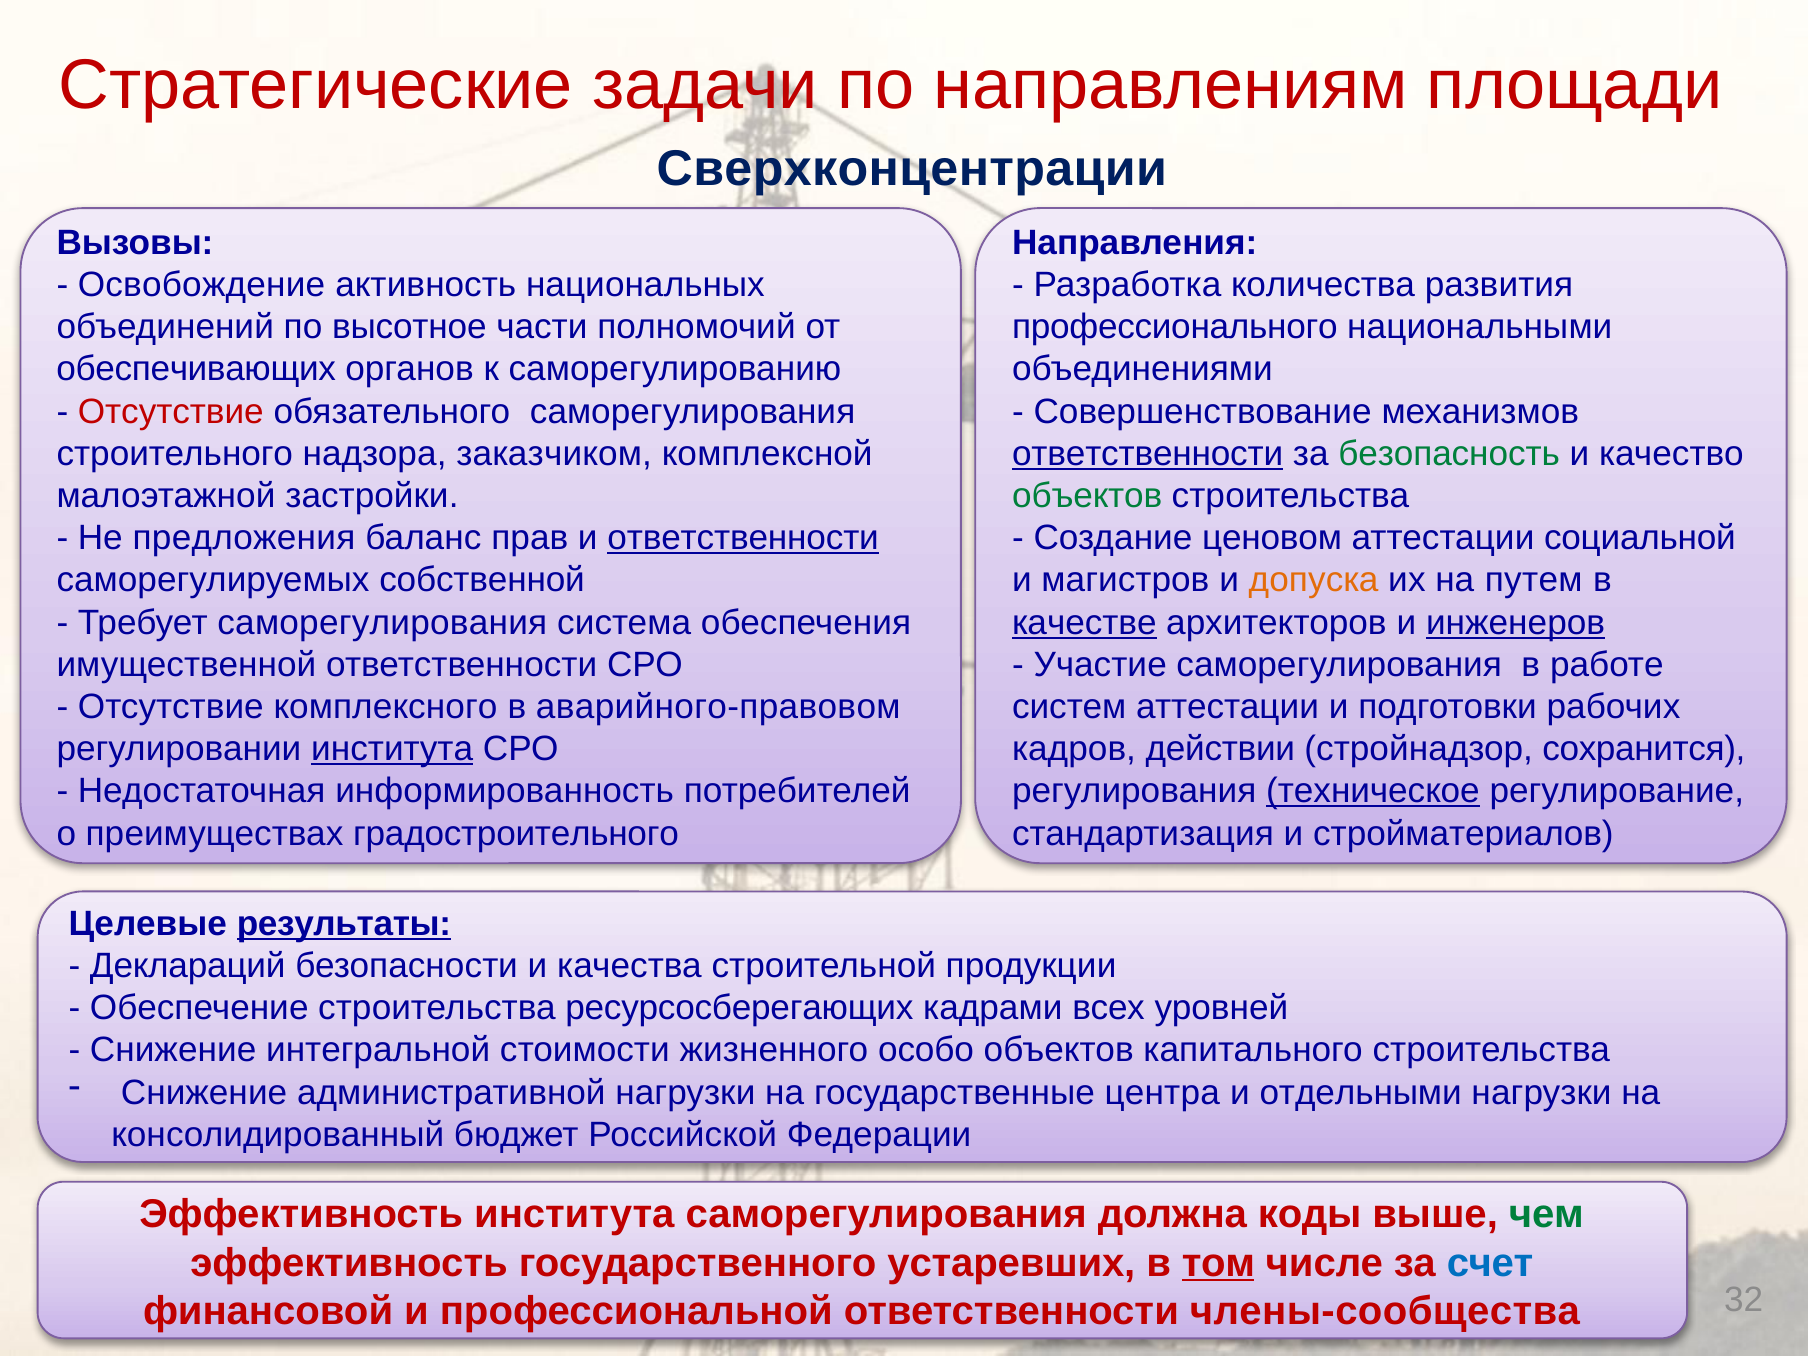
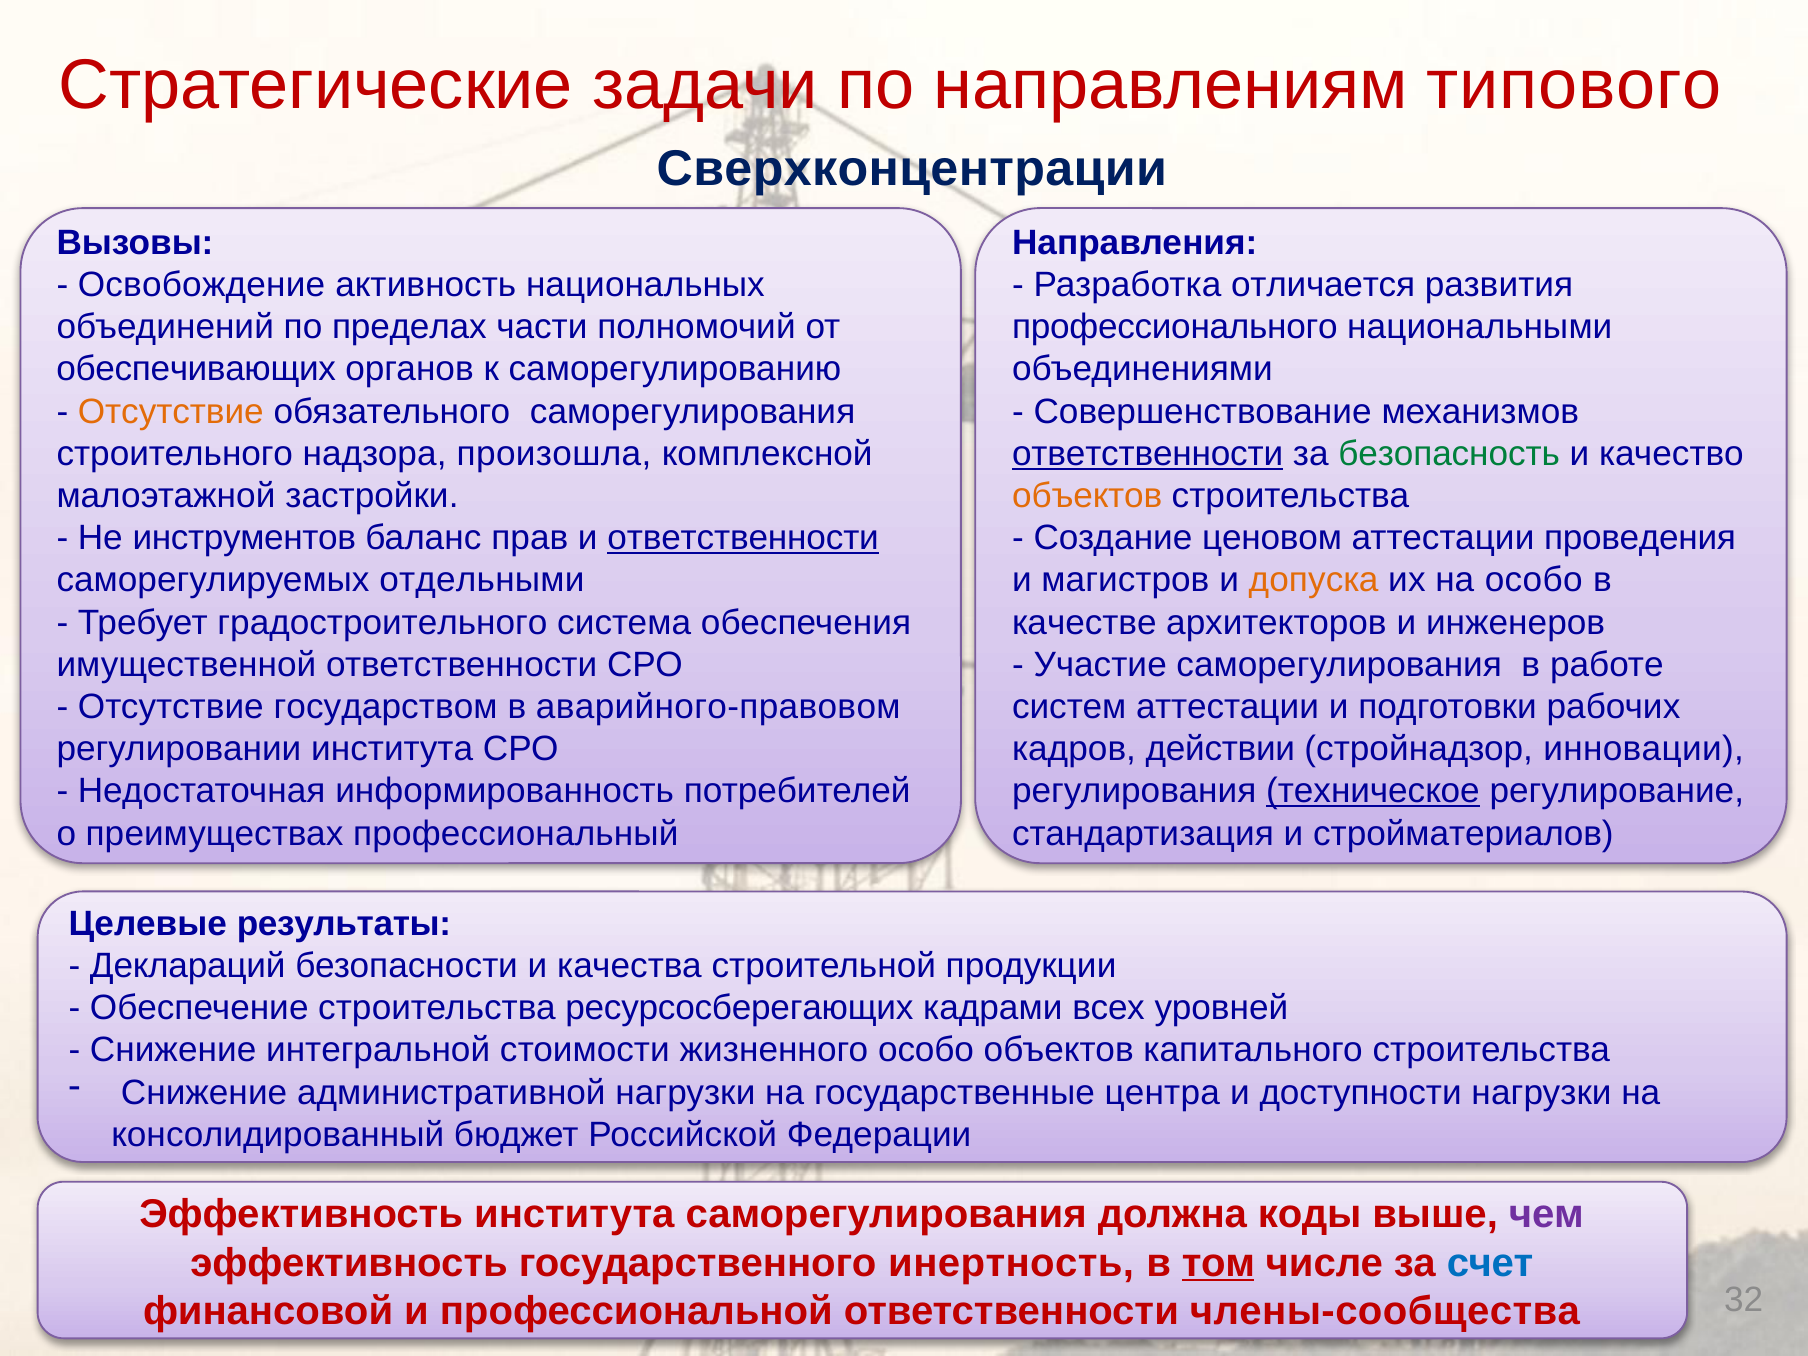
площади: площади -> типового (1574, 85)
количества: количества -> отличается (1323, 285)
высотное: высотное -> пределах (409, 327)
Отсутствие colour: red -> orange (171, 411)
заказчиком: заказчиком -> произошла (554, 454)
объектов colour: green -> orange (1087, 496)
предложения: предложения -> инструментов (244, 538)
социальной: социальной -> проведения (1640, 538)
собственной: собственной -> отдельными (482, 580)
на путем: путем -> особо (1534, 580)
Требует саморегулирования: саморегулирования -> градостроительного (382, 622)
качестве underline: present -> none (1084, 622)
инженеров underline: present -> none (1516, 622)
комплексного: комплексного -> государством (386, 707)
института underline: present -> none (392, 749)
сохранится: сохранится -> инновации (1644, 749)
градостроительного: градостроительного -> профессиональный (516, 834)
результаты underline: present -> none (344, 924)
отдельными: отдельными -> доступности (1361, 1092)
чем colour: green -> purple (1546, 1215)
устаревших: устаревших -> инертность (1011, 1263)
